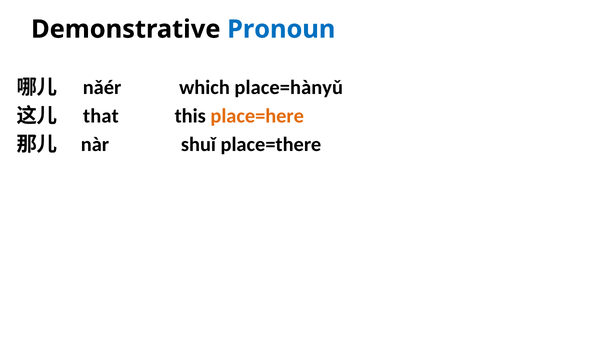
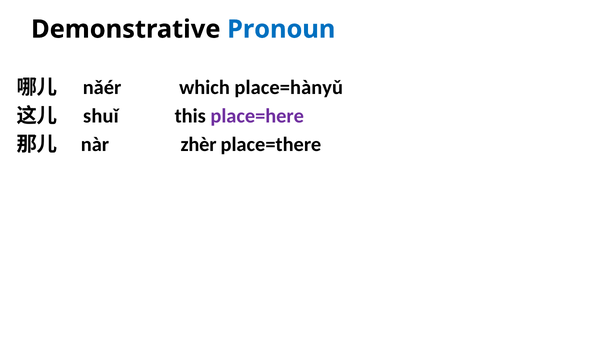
that: that -> shuǐ (101, 116)
place=here colour: orange -> purple (257, 116)
shuǐ: shuǐ -> zhèr (199, 145)
